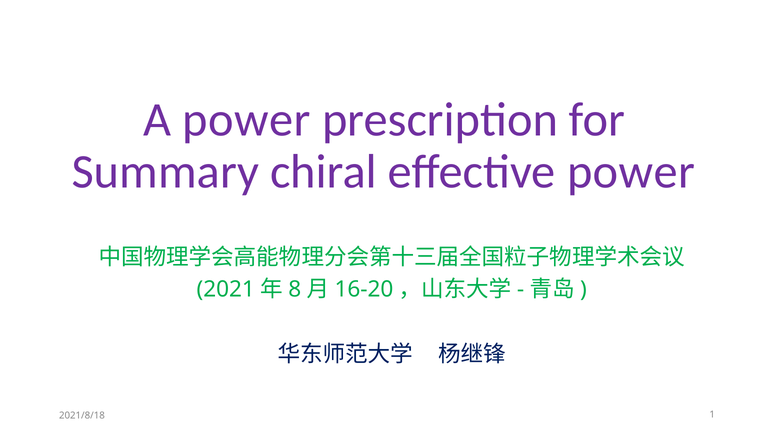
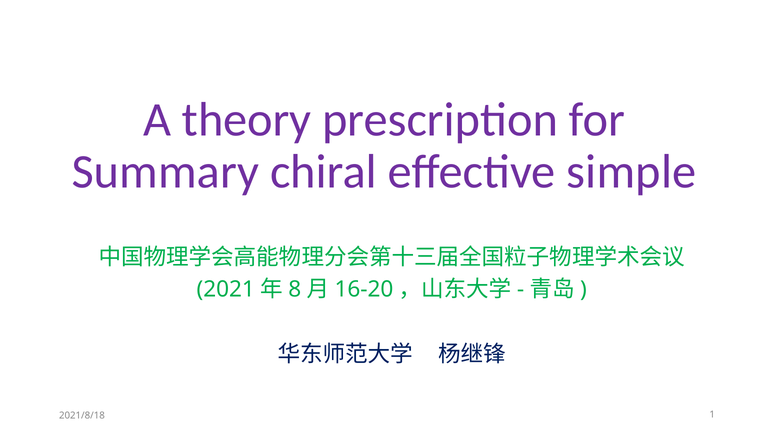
A power: power -> theory (247, 120)
effective power: power -> simple (631, 172)
